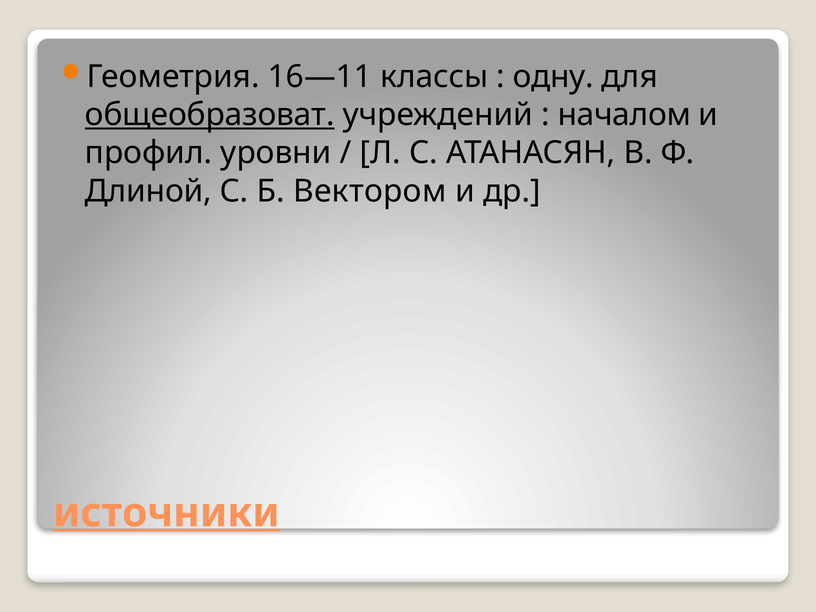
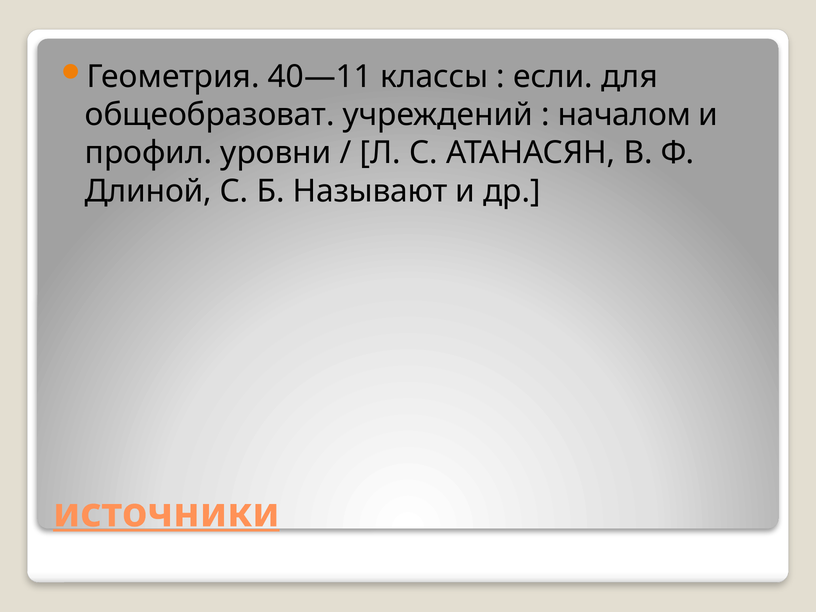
16—11: 16—11 -> 40—11 (320, 77)
одну: одну -> если (553, 77)
общеобразоват underline: present -> none (210, 115)
Вектором: Вектором -> Называют (370, 191)
